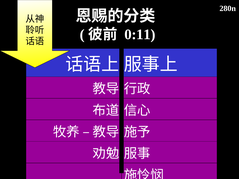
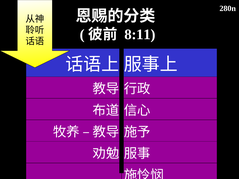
0:11: 0:11 -> 8:11 (140, 34)
